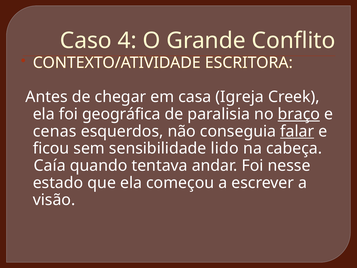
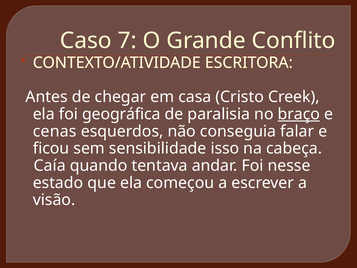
4: 4 -> 7 (127, 41)
Igreja: Igreja -> Cristo (240, 97)
falar underline: present -> none (297, 131)
lido: lido -> isso (225, 148)
